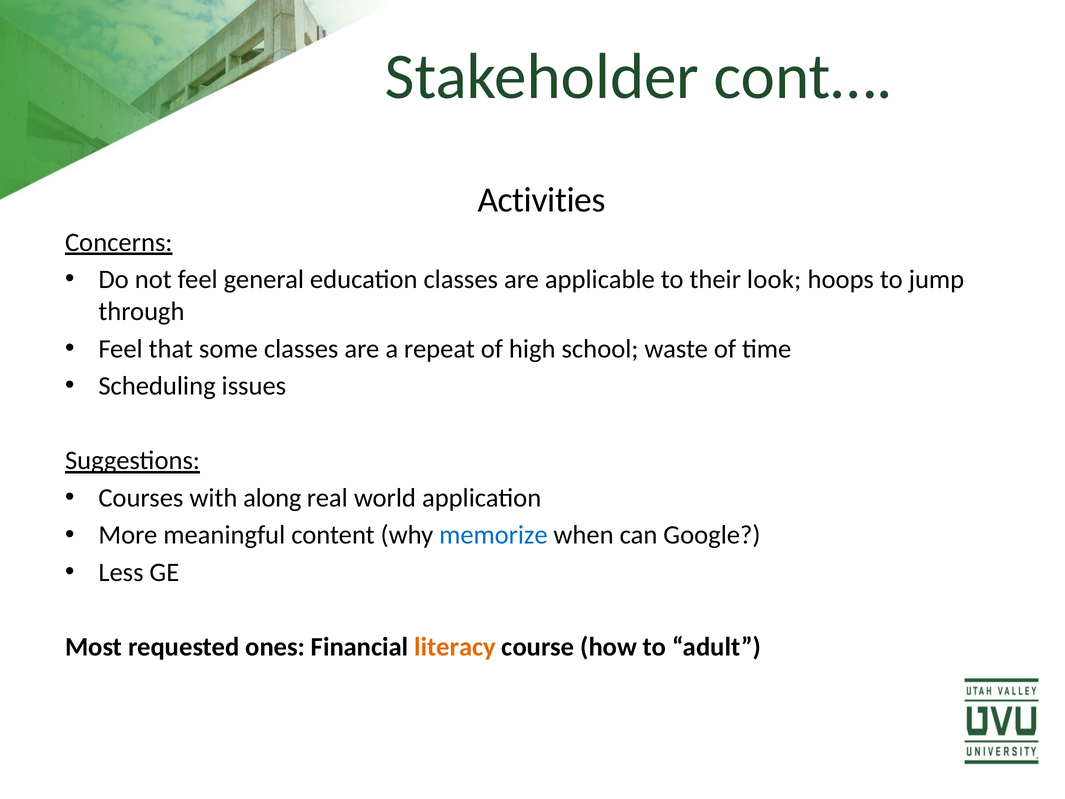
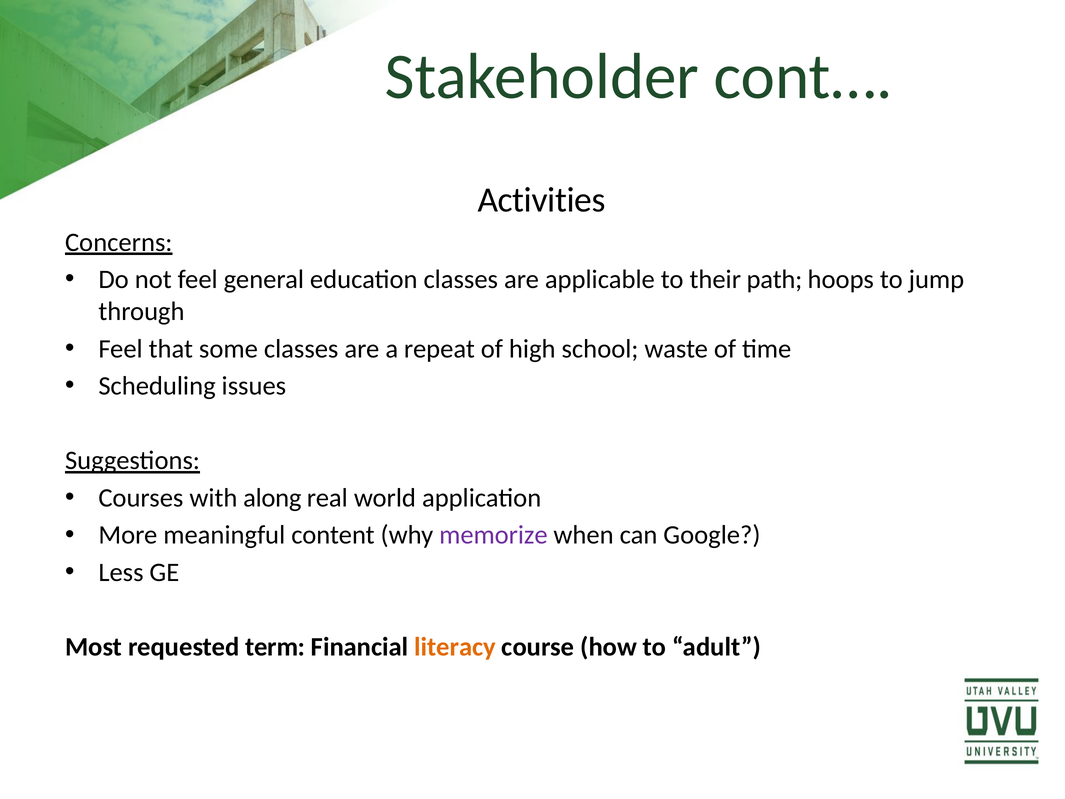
look: look -> path (774, 279)
memorize colour: blue -> purple (493, 535)
ones: ones -> term (275, 647)
